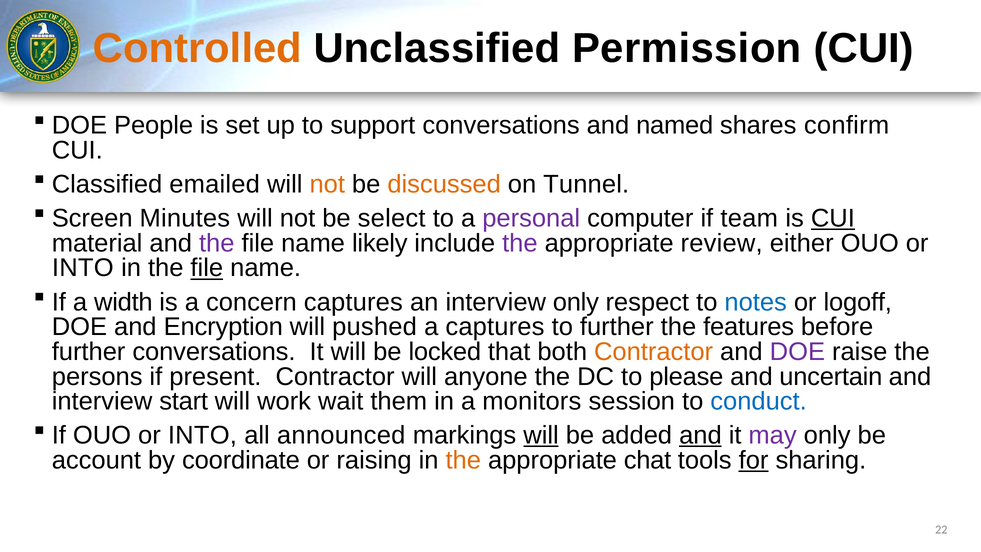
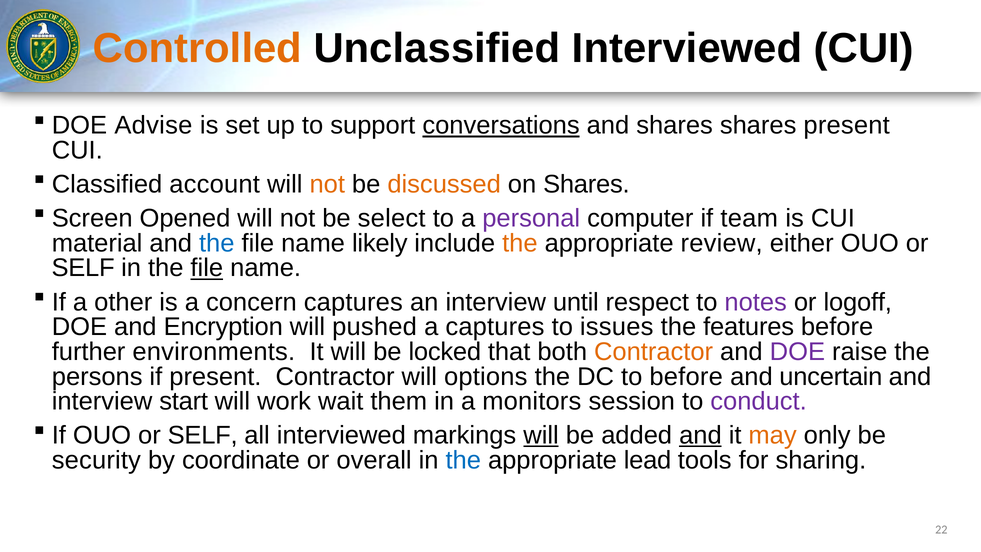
Unclassified Permission: Permission -> Interviewed (687, 48)
People: People -> Advise (153, 125)
conversations underline: none -> present (501, 125)
and named: named -> shares (675, 125)
shares confirm: confirm -> present (847, 125)
emailed: emailed -> account (215, 184)
on Tunnel: Tunnel -> Shares (586, 184)
Minutes: Minutes -> Opened (185, 218)
CUI underline: present -> none (833, 218)
the colour: purple -> blue (217, 243)
the colour: purple -> orange (520, 243)
INTO: INTO -> SELF (83, 268)
width: width -> other (123, 302)
interview only: only -> until (576, 302)
notes colour: blue -> purple (756, 302)
to further: further -> issues (617, 327)
further conversations: conversations -> environments (214, 352)
anyone: anyone -> options (486, 376)
to please: please -> before (686, 376)
conduct colour: blue -> purple (759, 401)
If OUO or INTO: INTO -> SELF (203, 435)
all announced: announced -> interviewed (341, 435)
may colour: purple -> orange (773, 435)
account: account -> security (96, 460)
raising: raising -> overall (374, 460)
the colour: orange -> blue (463, 460)
chat: chat -> lead (648, 460)
for underline: present -> none (754, 460)
